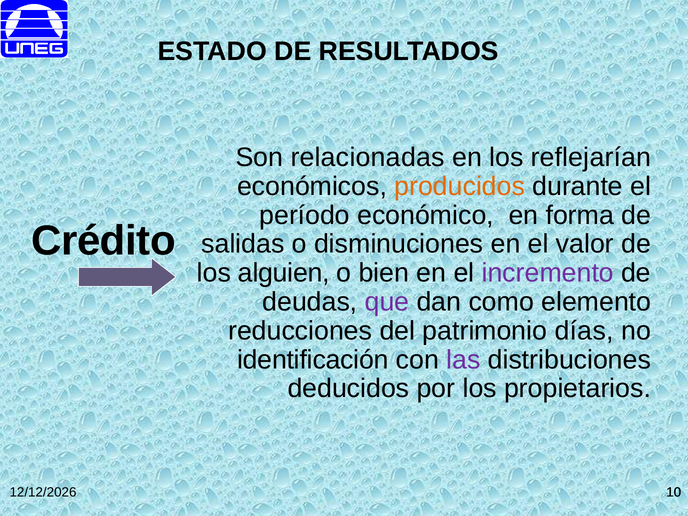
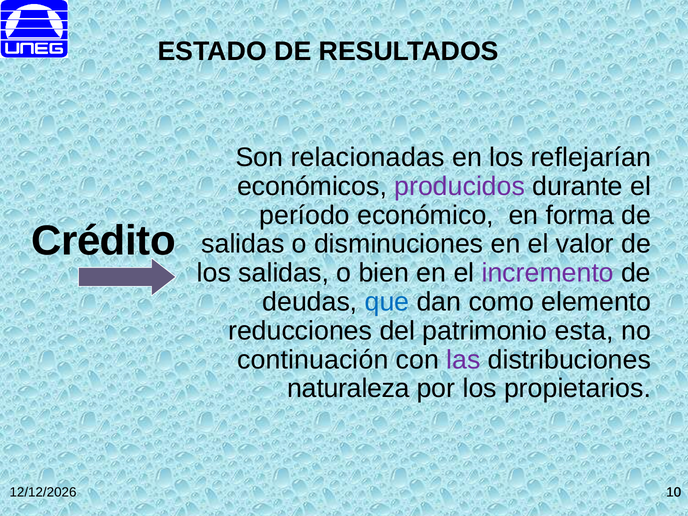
producidos colour: orange -> purple (460, 186)
los alguien: alguien -> salidas (284, 273)
que colour: purple -> blue (387, 302)
días: días -> esta (584, 331)
identificación: identificación -> continuación (313, 360)
deducidos: deducidos -> naturaleza (349, 389)
